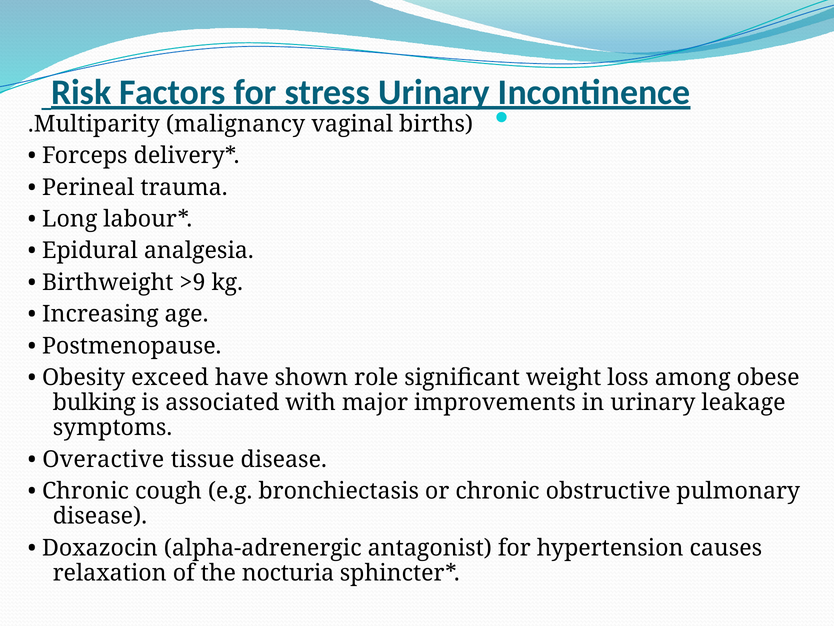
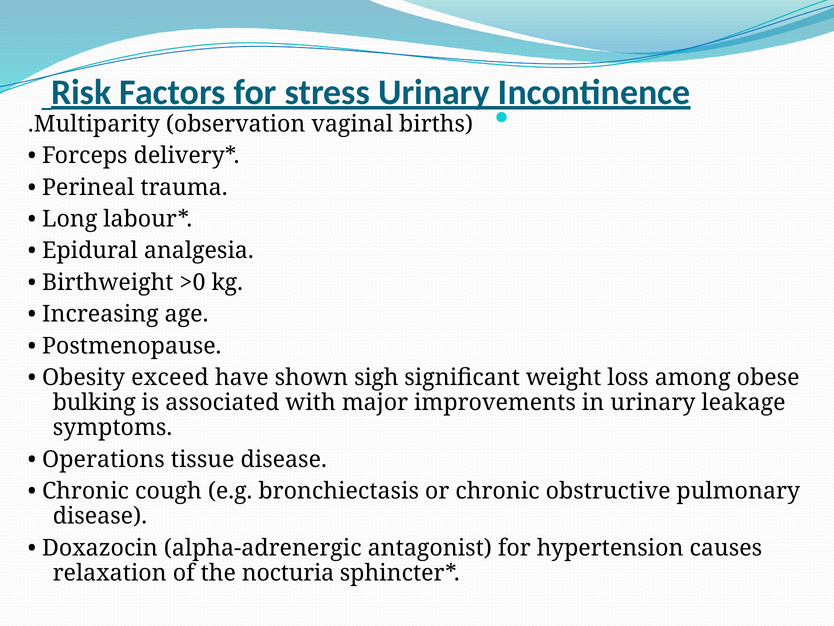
malignancy: malignancy -> observation (236, 124)
>9: >9 -> >0 (193, 282)
role: role -> sigh (376, 377)
Overactive: Overactive -> Operations (103, 459)
